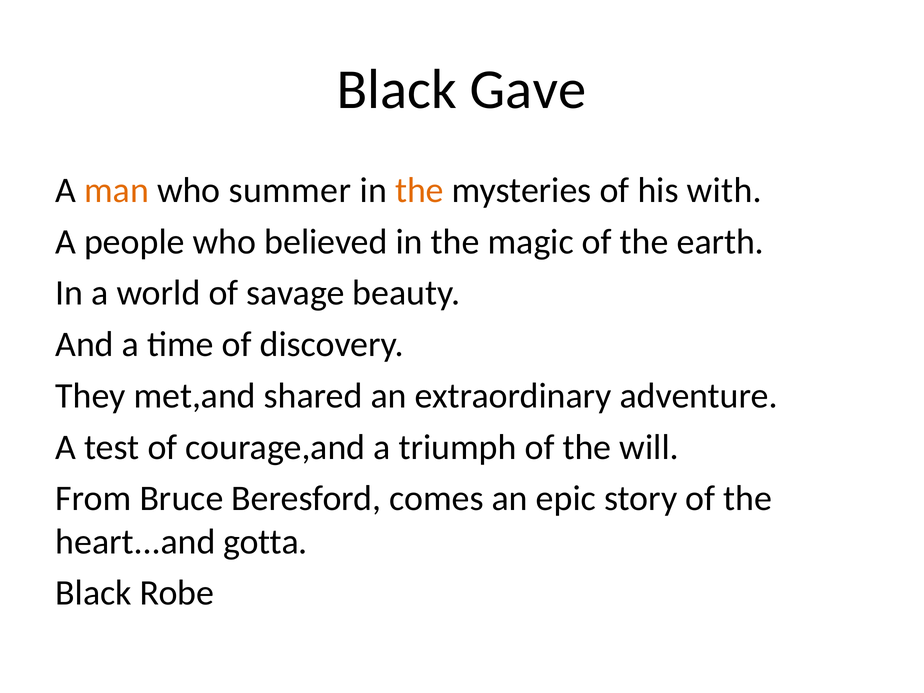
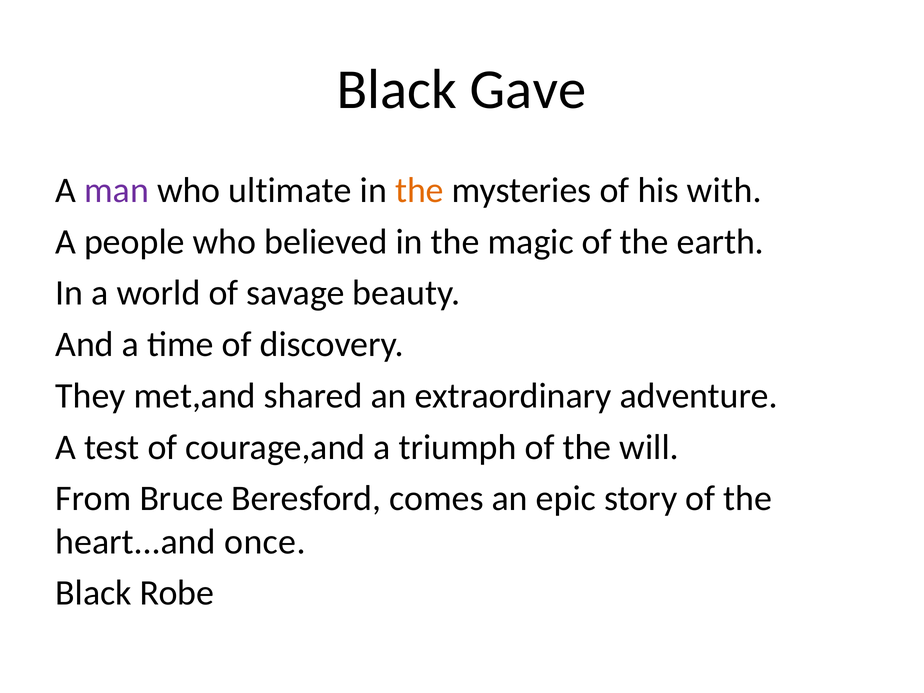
man colour: orange -> purple (117, 190)
summer: summer -> ultimate (290, 190)
gotta: gotta -> once (265, 542)
